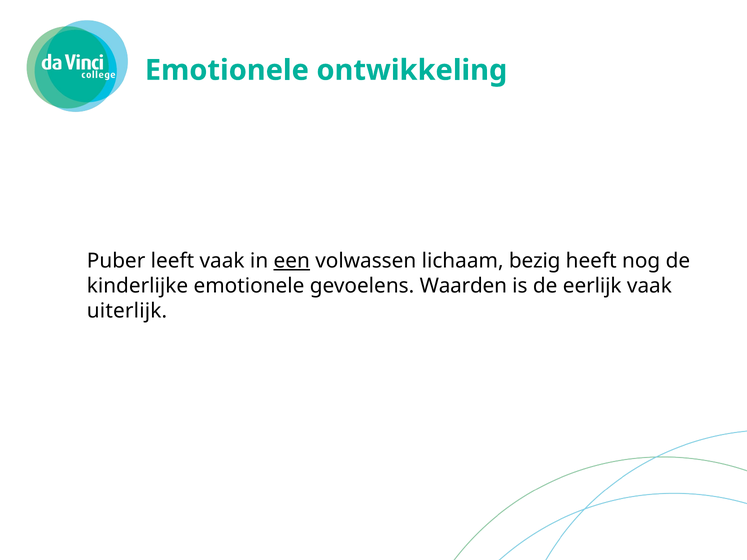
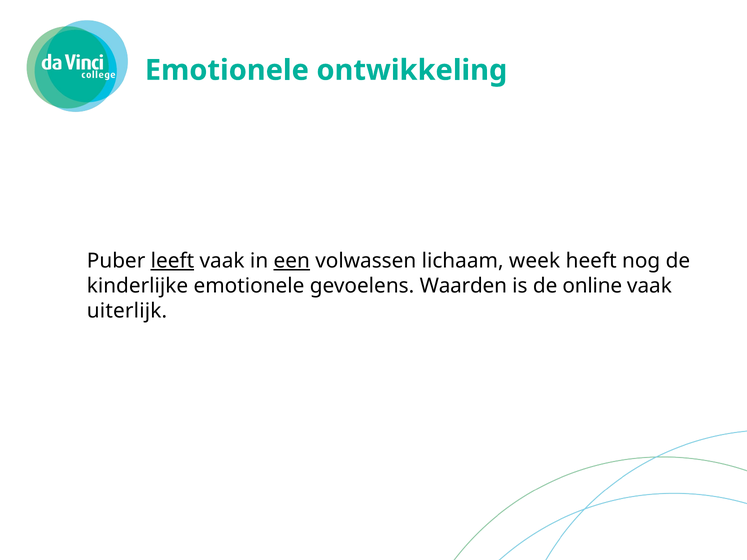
leeft underline: none -> present (172, 261)
bezig: bezig -> week (535, 261)
eerlijk: eerlijk -> online (592, 286)
